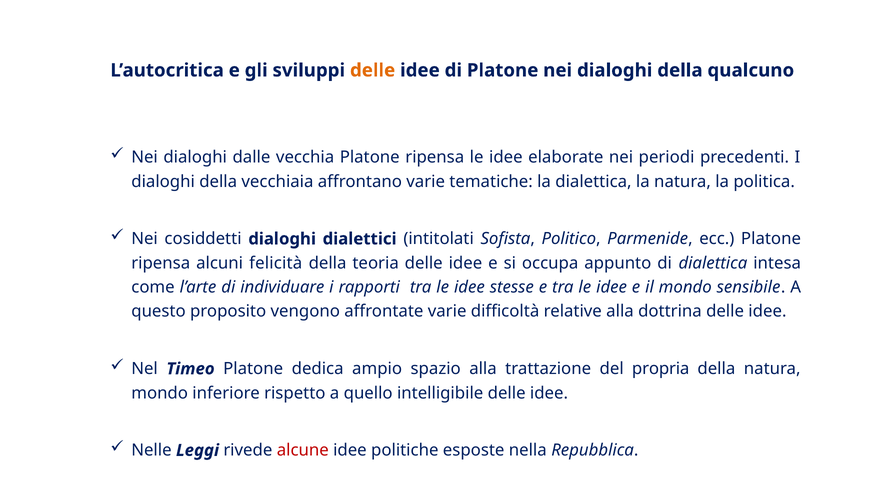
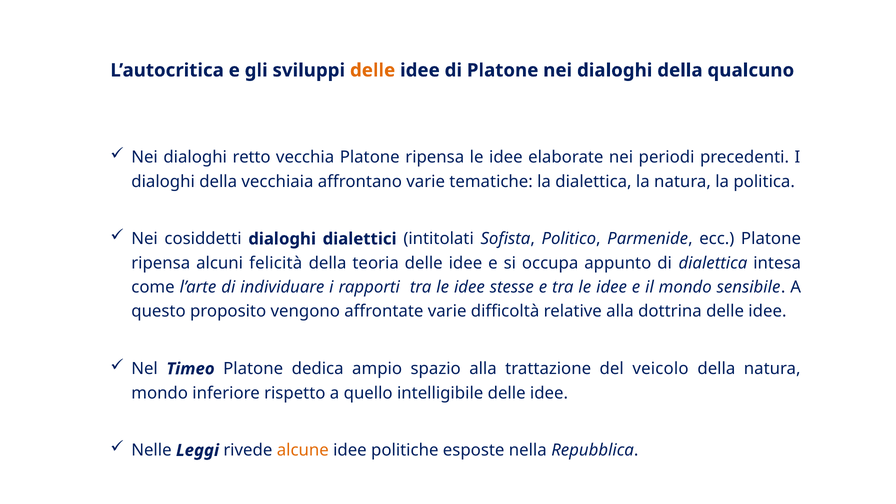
dalle: dalle -> retto (252, 157)
propria: propria -> veicolo (661, 369)
alcune colour: red -> orange (303, 450)
